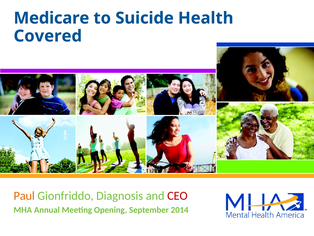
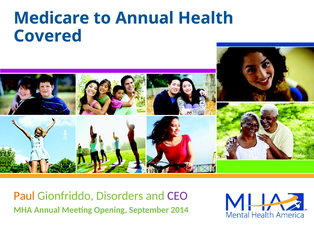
to Suicide: Suicide -> Annual (145, 18)
Diagnosis: Diagnosis -> Disorders (120, 196)
CEO colour: red -> purple (177, 196)
